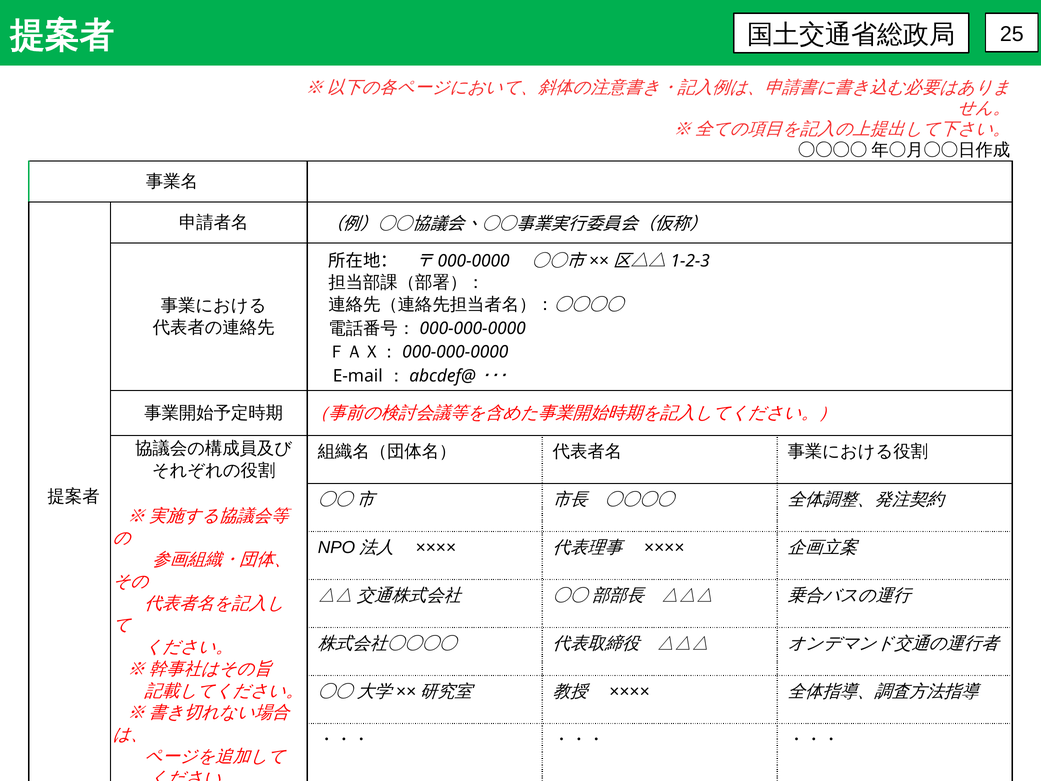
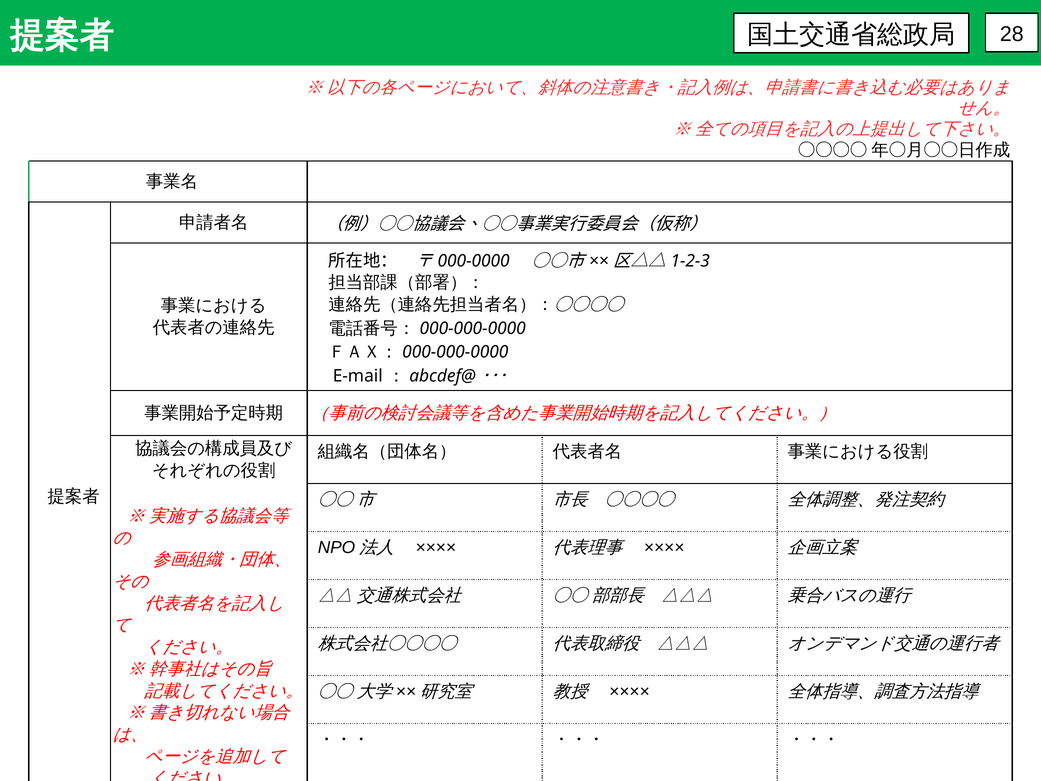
25: 25 -> 28 (1012, 34)
